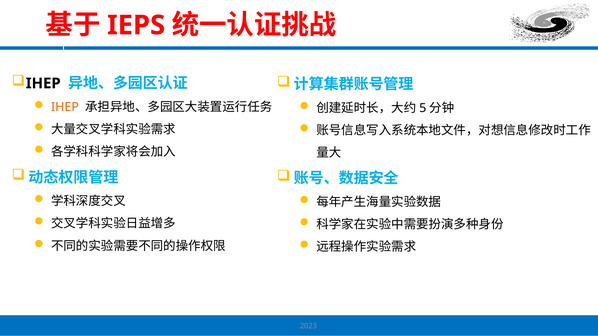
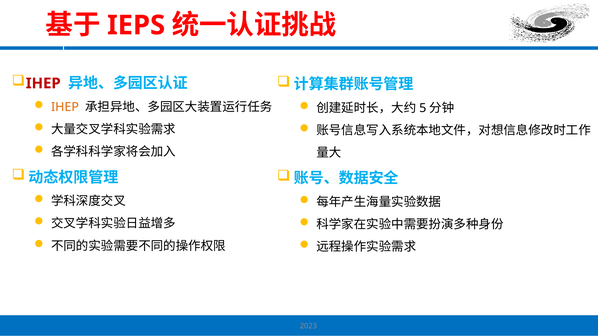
IHEP colour: black -> red (43, 83)
